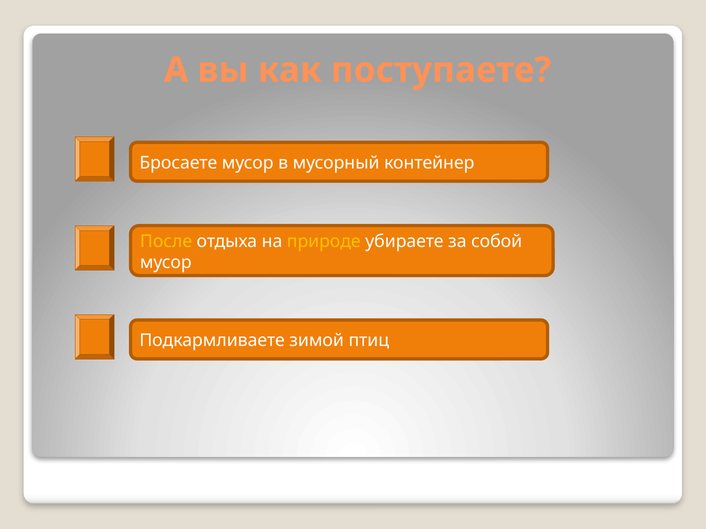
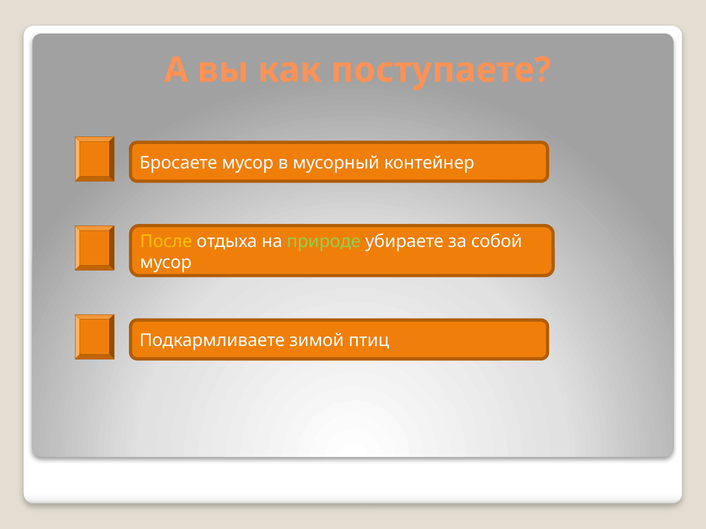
природе colour: yellow -> light green (324, 241)
